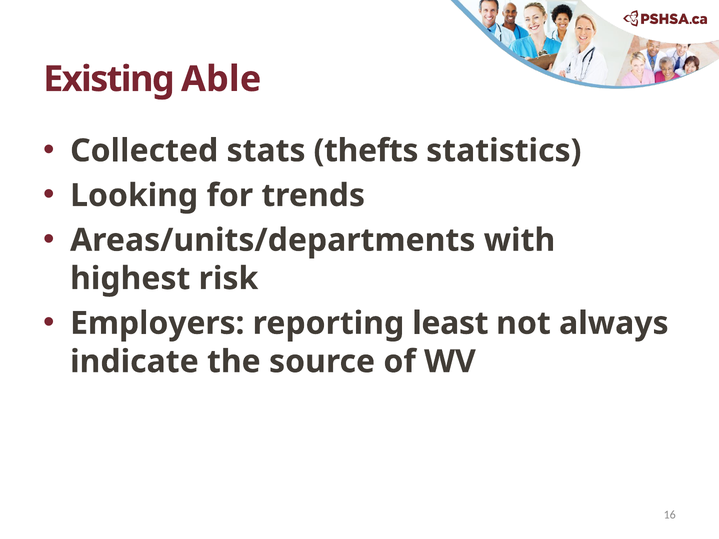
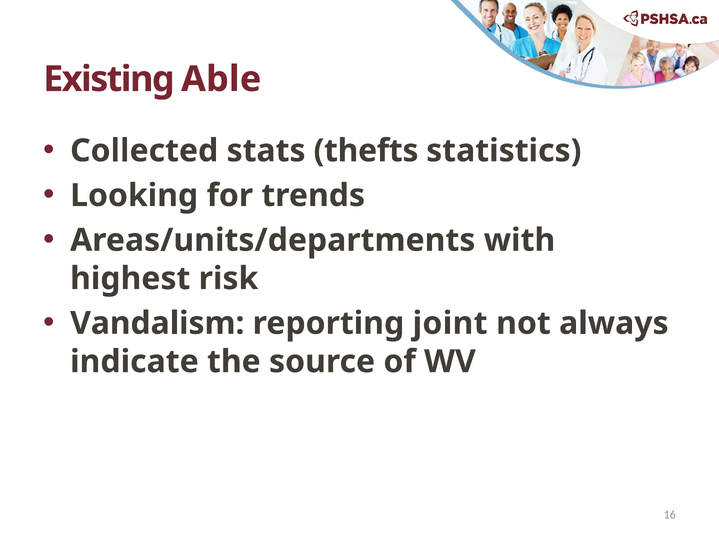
Employers: Employers -> Vandalism (157, 323)
least: least -> joint (450, 323)
